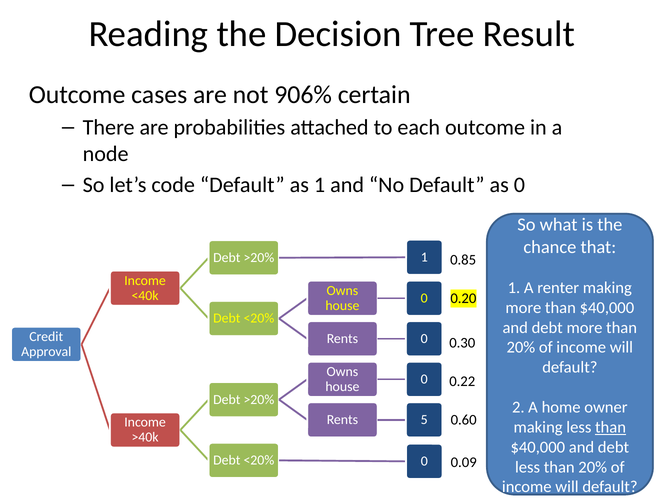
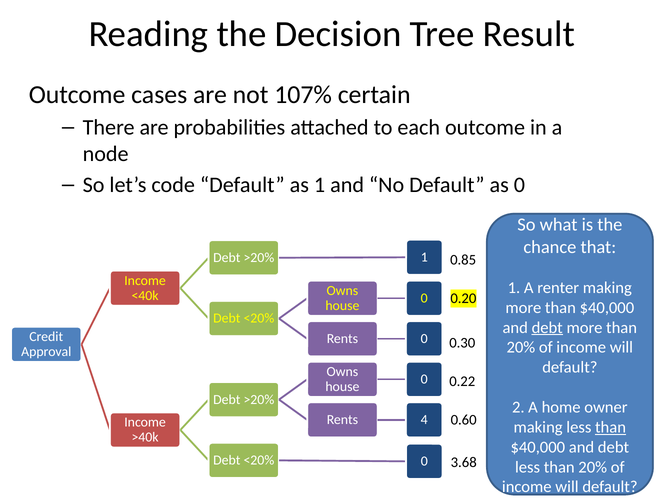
906%: 906% -> 107% (303, 95)
debt underline: none -> present (547, 328)
5: 5 -> 4 (424, 420)
0.09: 0.09 -> 3.68 (464, 462)
